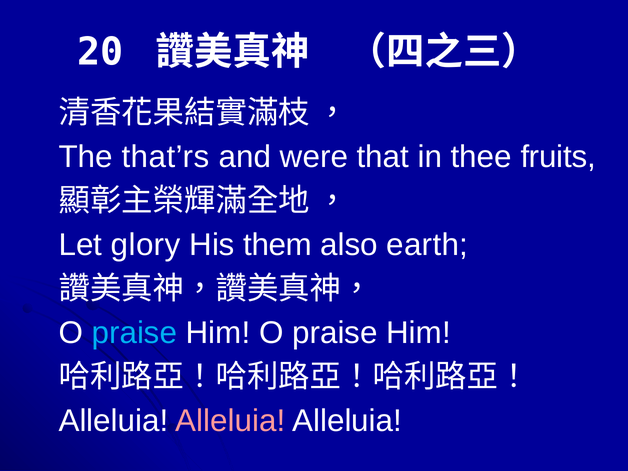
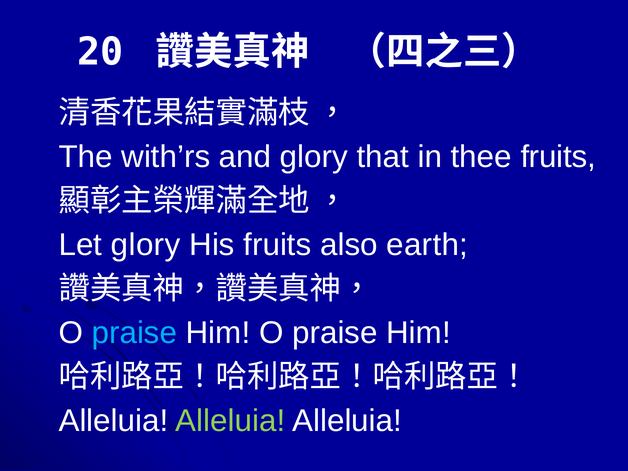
that’rs: that’rs -> with’rs (166, 157)
and were: were -> glory (314, 157)
His them: them -> fruits (277, 245)
Alleluia colour: pink -> light green (230, 421)
